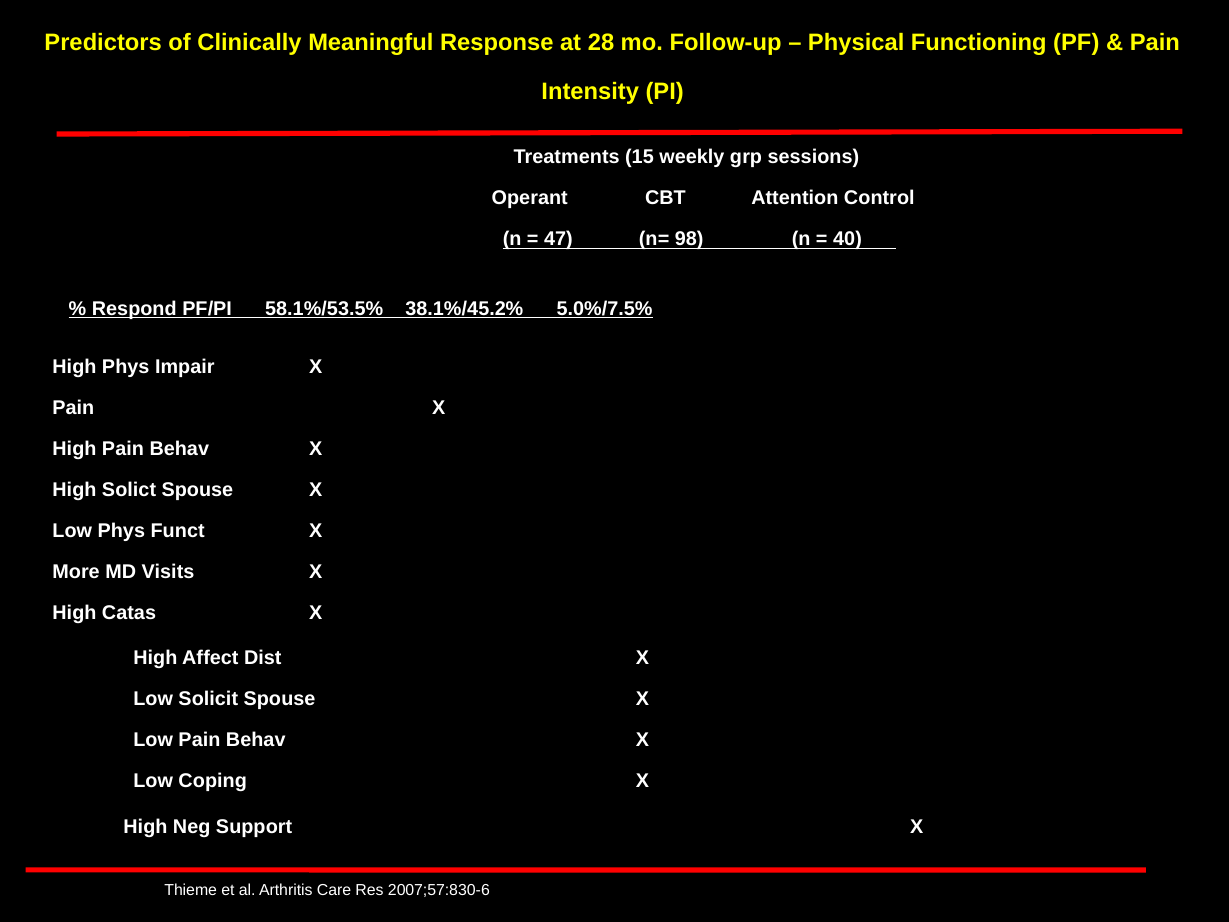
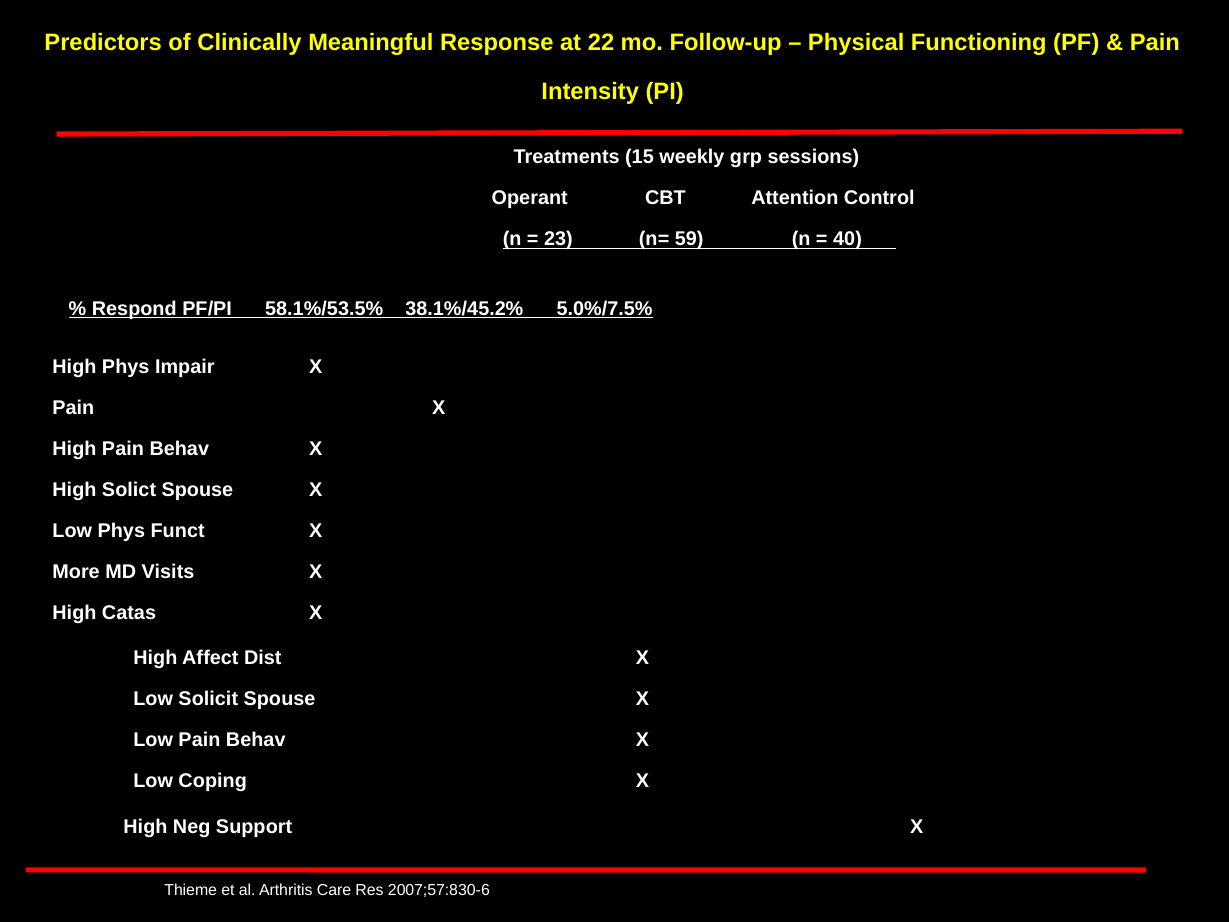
28: 28 -> 22 (601, 43)
47: 47 -> 23 (558, 239)
98: 98 -> 59 (689, 239)
